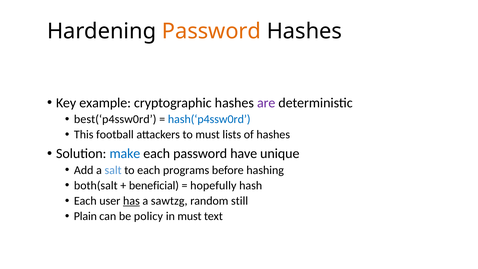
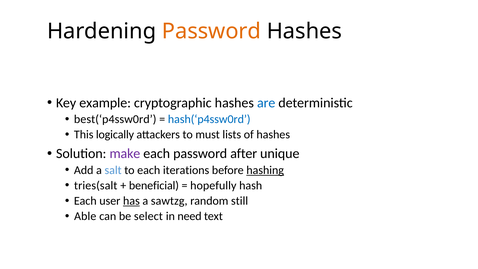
are colour: purple -> blue (266, 103)
football: football -> logically (115, 135)
make colour: blue -> purple (125, 154)
have: have -> after (244, 154)
programs: programs -> iterations (186, 170)
hashing underline: none -> present (265, 170)
both(salt: both(salt -> tries(salt (96, 185)
Plain: Plain -> Able (85, 216)
policy: policy -> select (148, 216)
in must: must -> need (190, 216)
